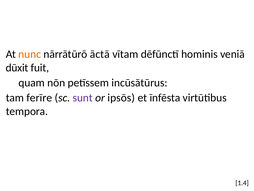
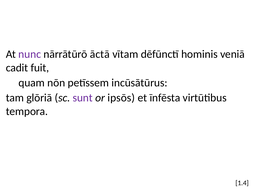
nunc colour: orange -> purple (30, 54)
dūxit: dūxit -> cadit (17, 68)
ferīre: ferīre -> glōriā (39, 98)
